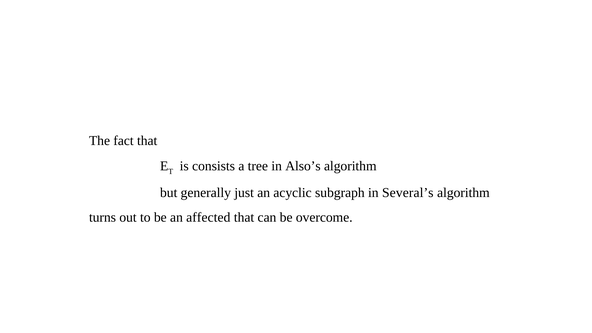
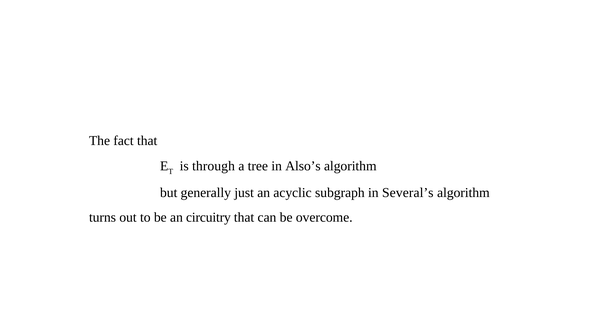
consists: consists -> through (214, 166)
affected: affected -> circuitry (208, 217)
